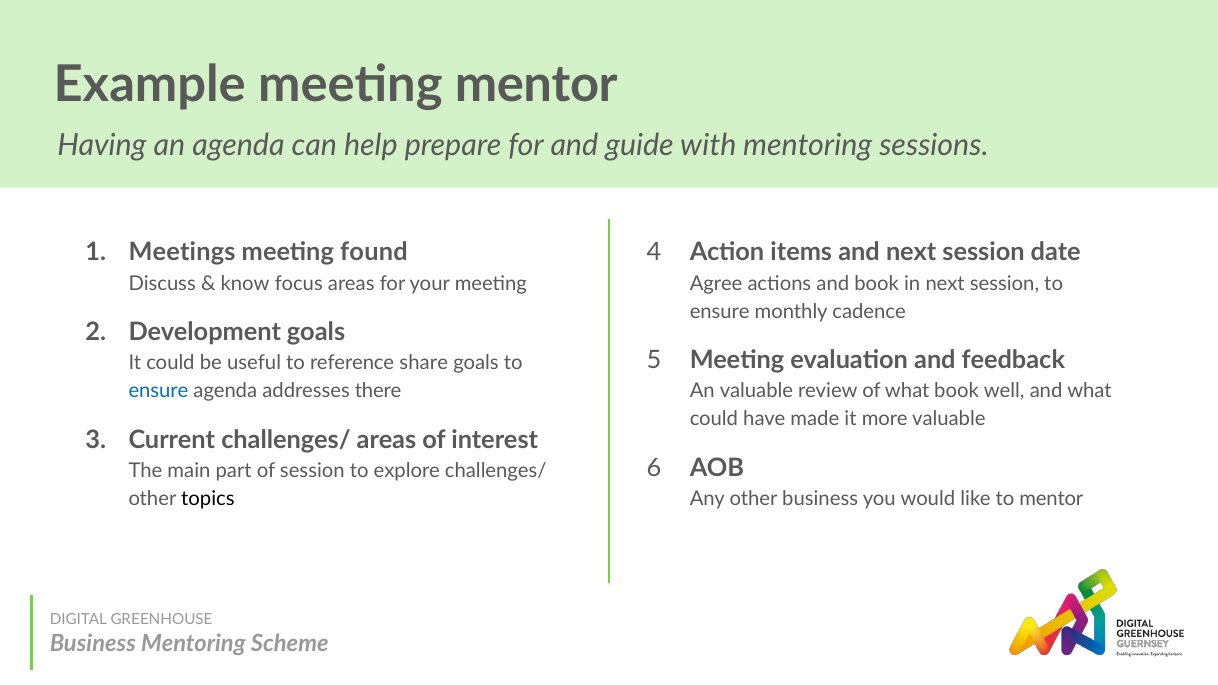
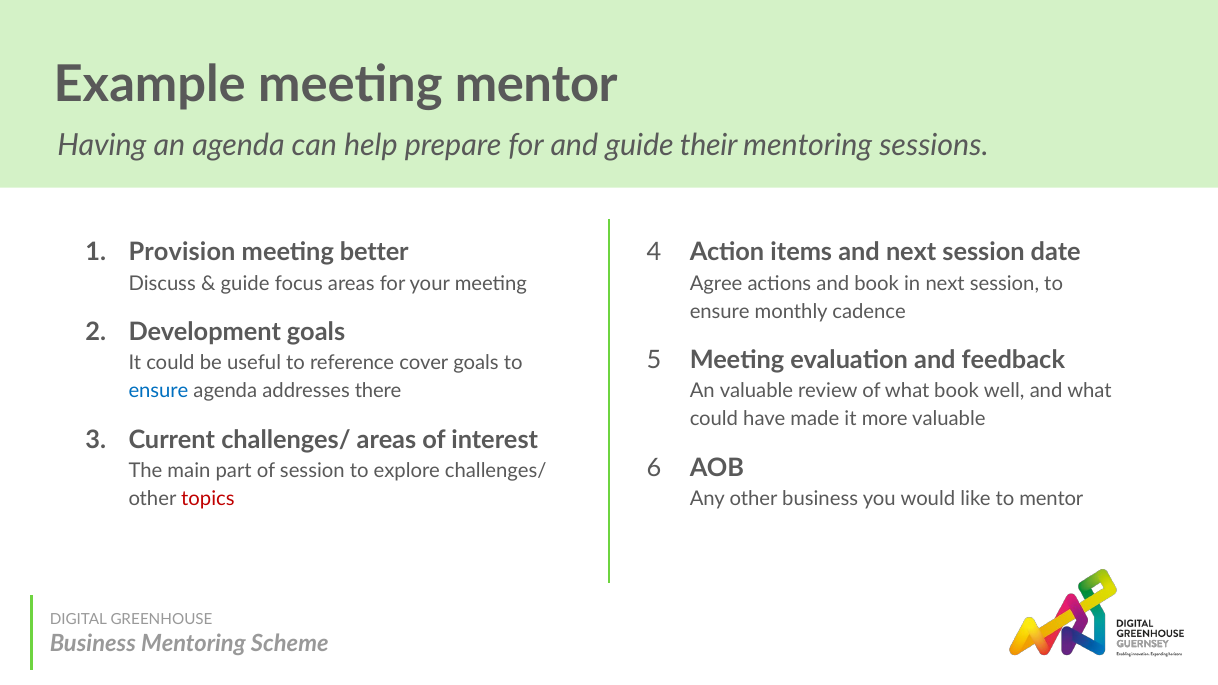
with: with -> their (709, 145)
Meetings: Meetings -> Provision (182, 253)
found: found -> better (374, 253)
know: know -> guide (245, 283)
share: share -> cover (424, 363)
topics colour: black -> red (208, 499)
